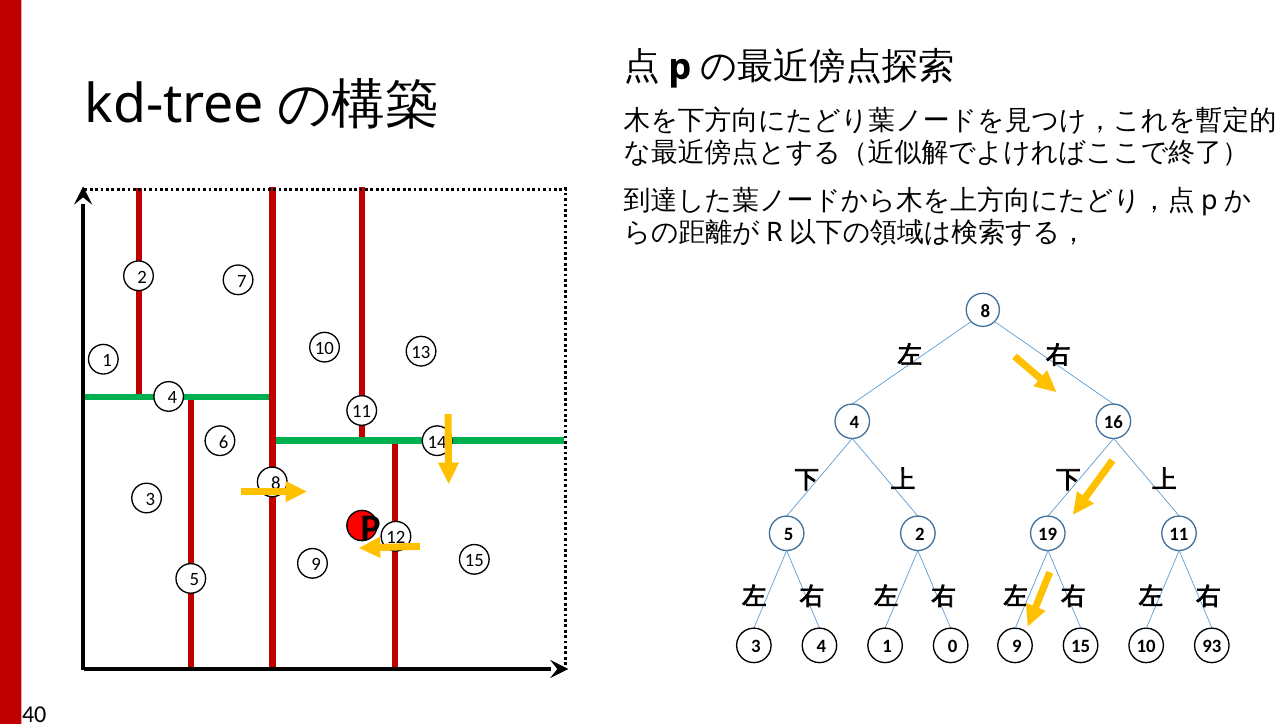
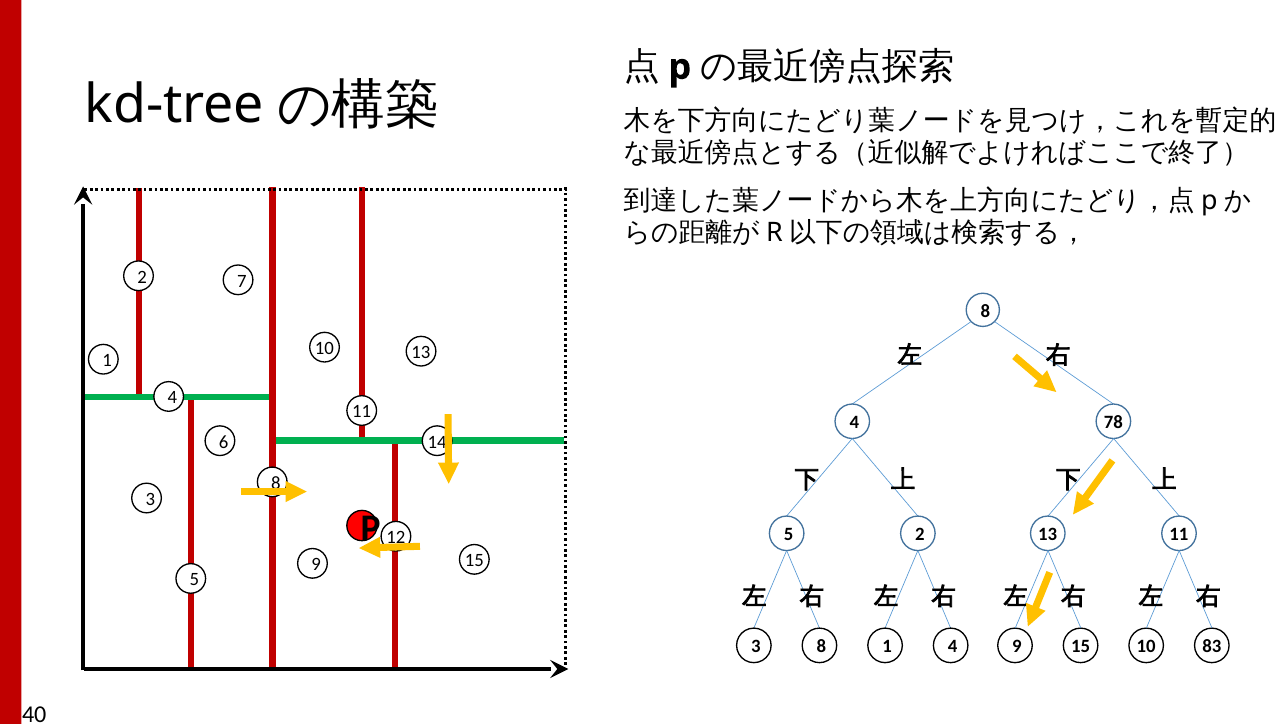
16: 16 -> 78 (1113, 423)
2 19: 19 -> 13 (1048, 535)
3 4: 4 -> 8 (821, 647)
1 0: 0 -> 4 (953, 647)
93: 93 -> 83 (1212, 647)
